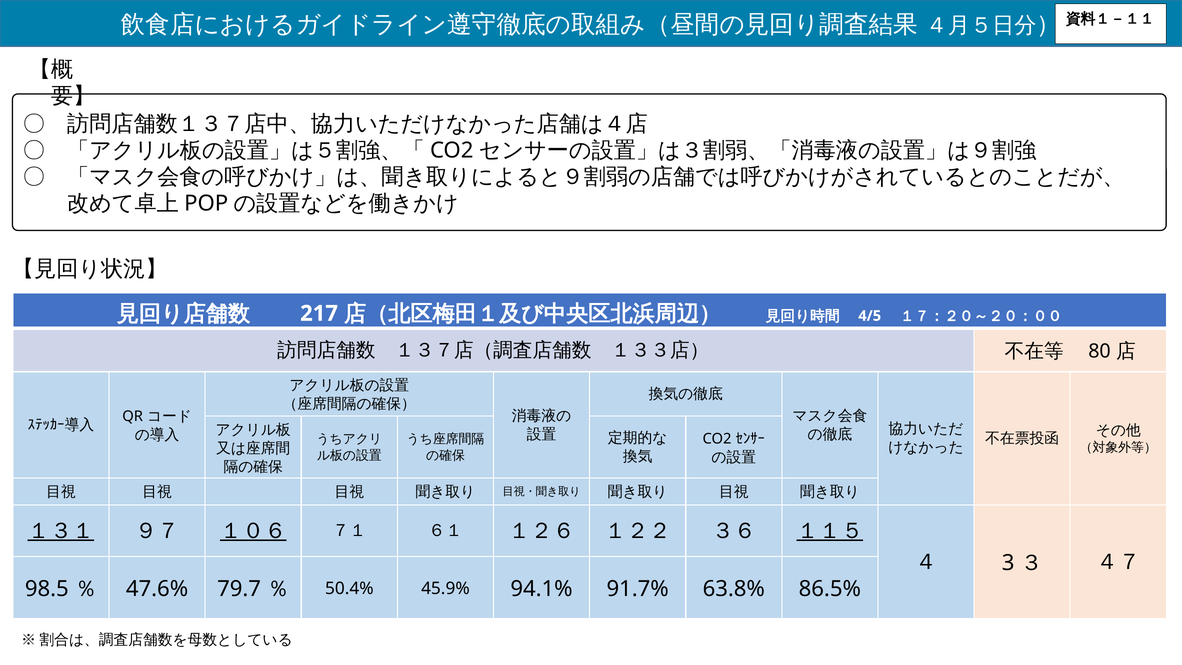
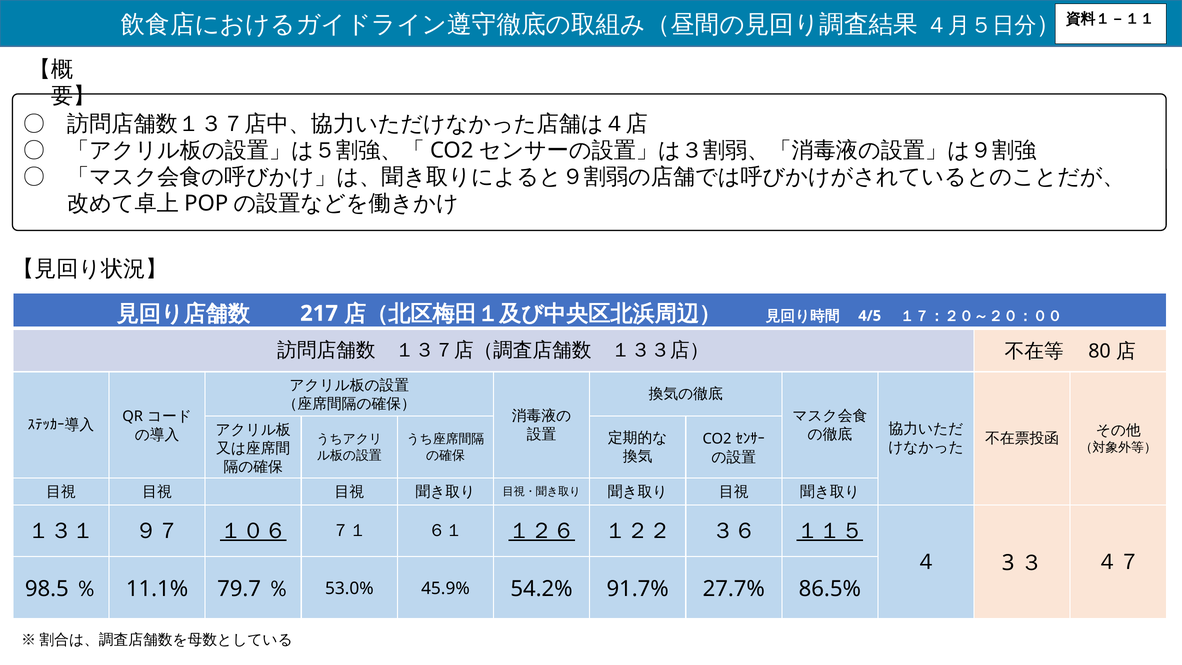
１３１ underline: present -> none (61, 531)
１２６ underline: none -> present (542, 531)
47.6%: 47.6% -> 11.1% (157, 589)
50.4%: 50.4% -> 53.0% (349, 588)
94.1%: 94.1% -> 54.2% (542, 589)
63.8%: 63.8% -> 27.7% (734, 589)
